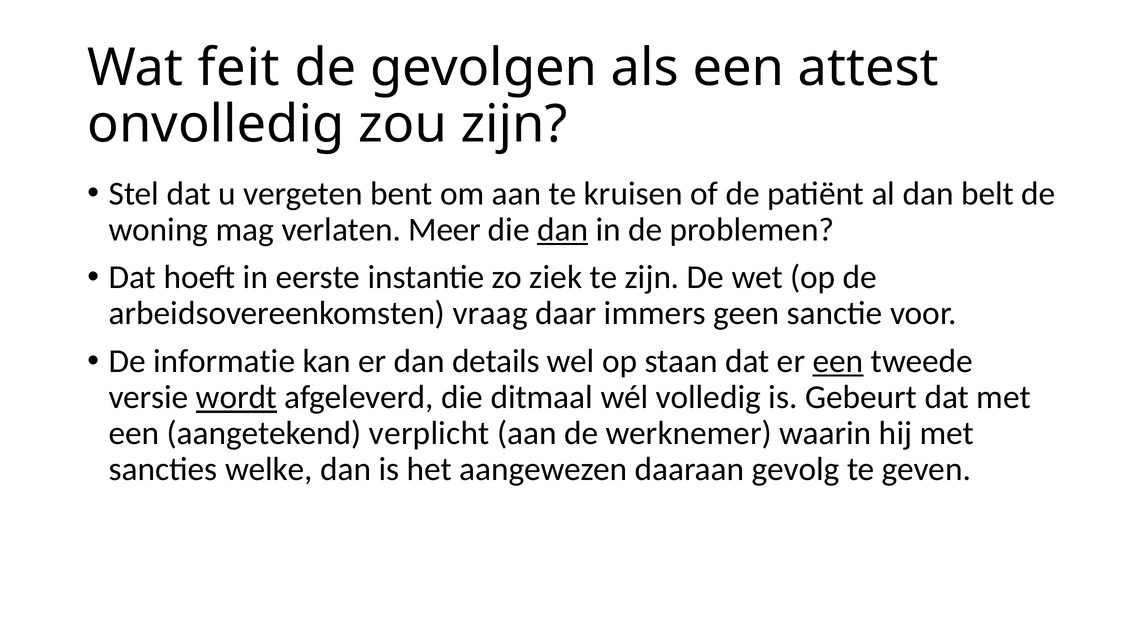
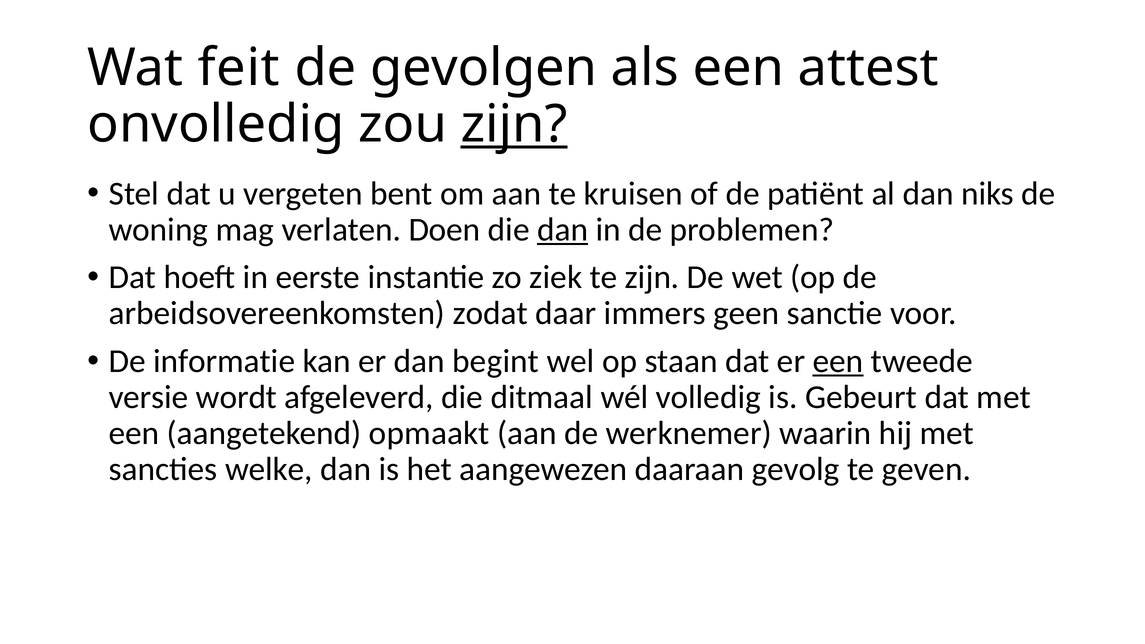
zijn underline: none -> present (514, 125)
belt: belt -> niks (988, 194)
Meer: Meer -> Doen (445, 230)
vraag: vraag -> zodat (490, 313)
details: details -> begint (496, 361)
wordt underline: present -> none (236, 397)
verplicht: verplicht -> opmaakt (429, 433)
